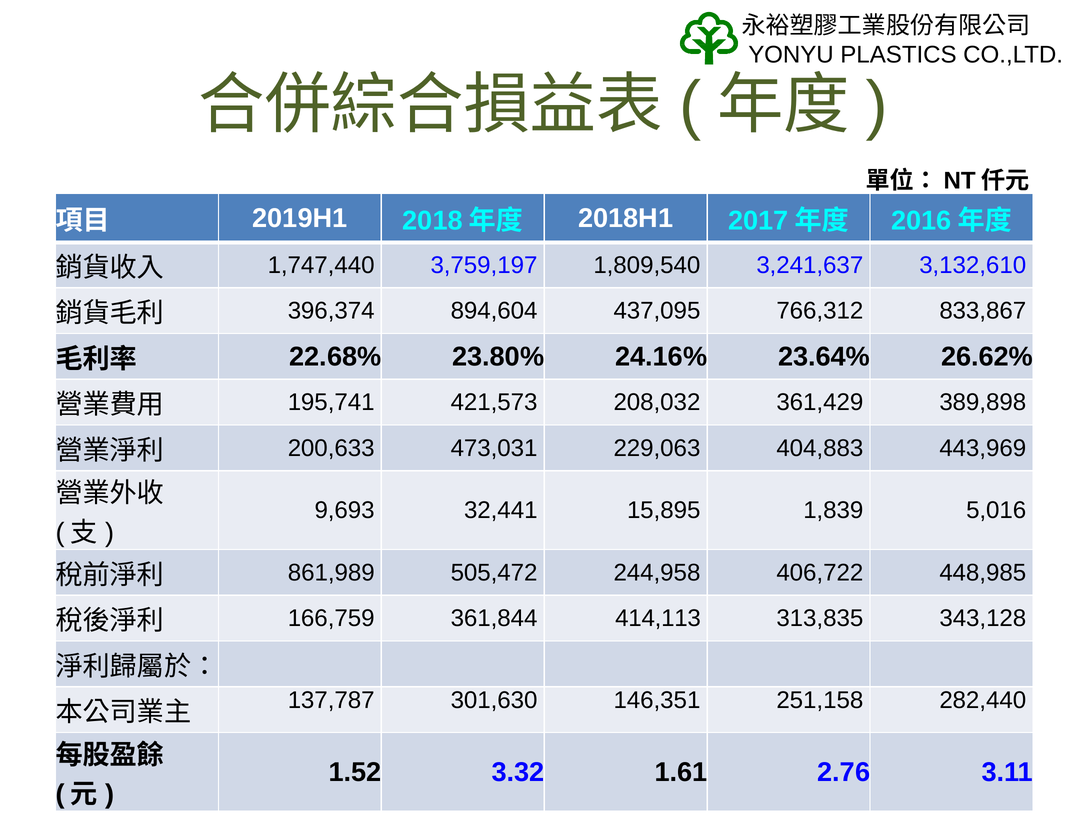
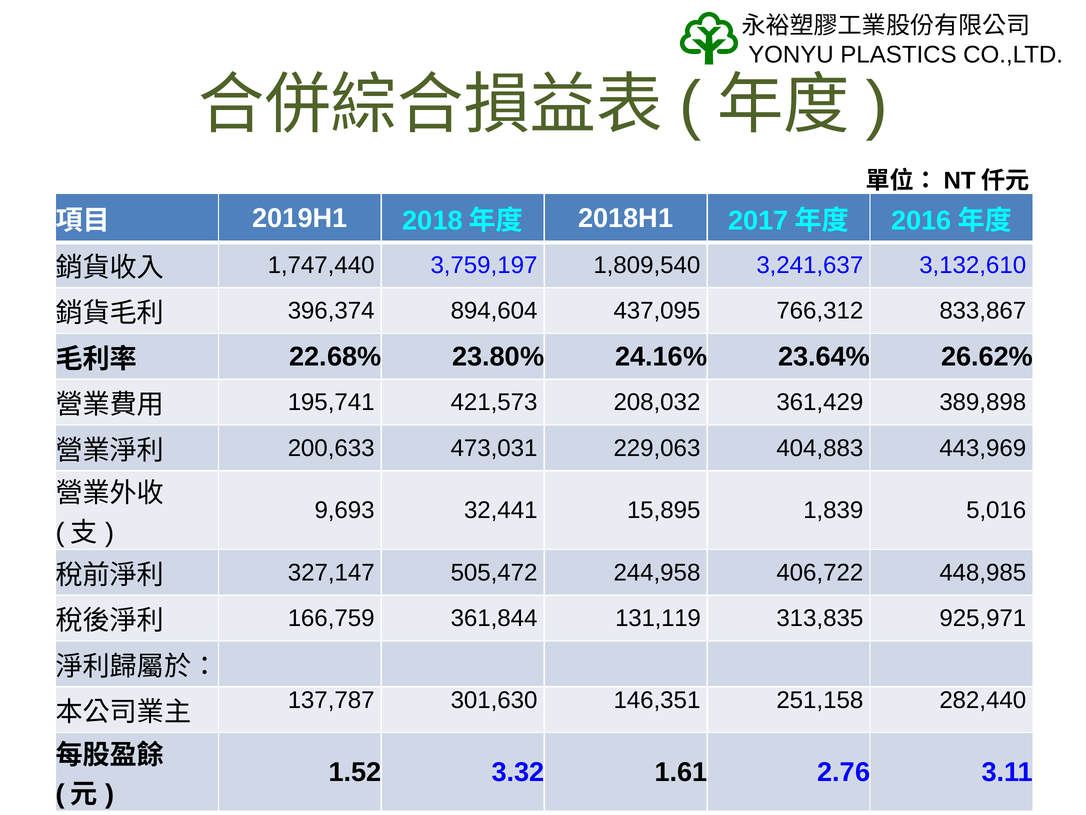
861,989: 861,989 -> 327,147 (331, 572)
414,113: 414,113 -> 131,119 (658, 618)
343,128: 343,128 -> 925,971 (983, 618)
